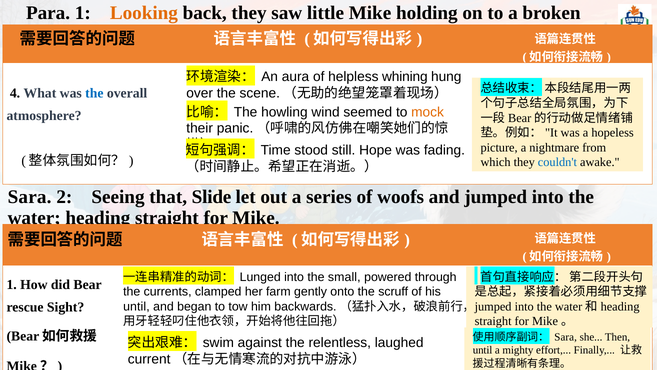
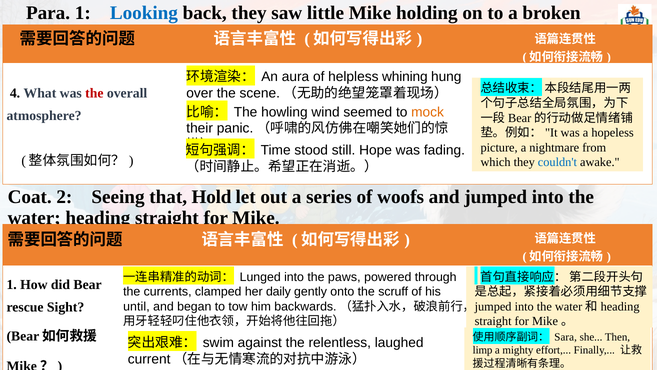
Looking colour: orange -> blue (144, 13)
the colour: blue -> red (94, 93)
Sara: Sara -> Coat (30, 197)
Slide: Slide -> Hold (212, 197)
small: small -> paws (344, 277)
farm: farm -> daily (278, 291)
until: until -> limp (483, 350)
